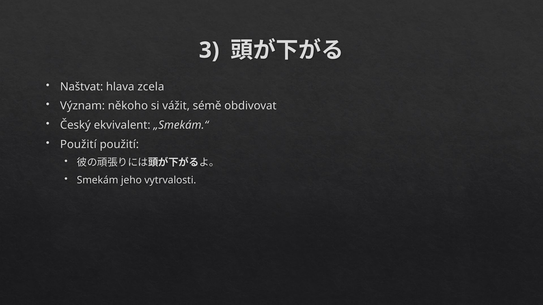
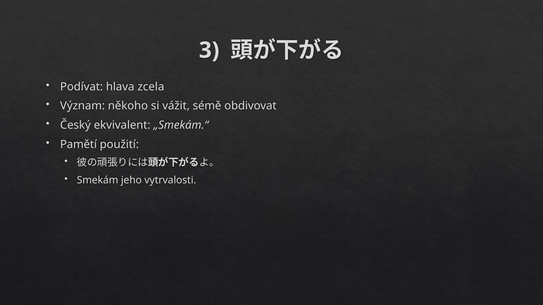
Naštvat: Naštvat -> Podívat (82, 87)
Použití: Použití -> Pamětí (78, 144)
